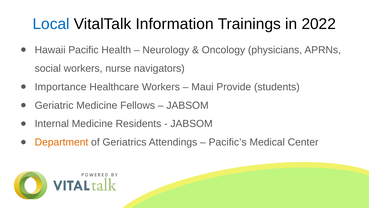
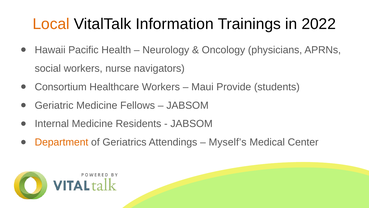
Local colour: blue -> orange (51, 24)
Importance: Importance -> Consortium (61, 87)
Pacific’s: Pacific’s -> Myself’s (228, 142)
